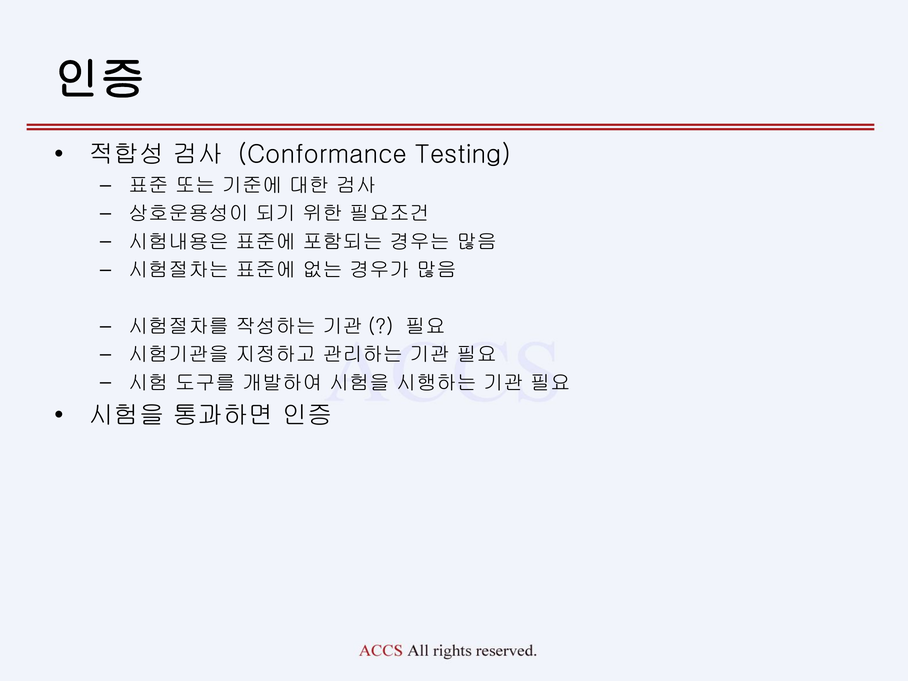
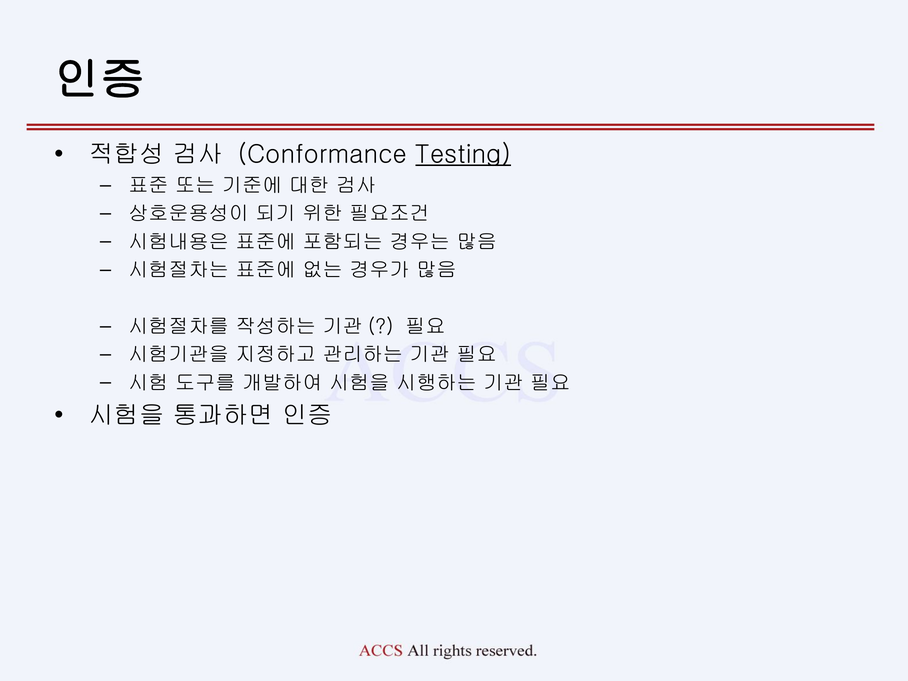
Testing underline: none -> present (463, 155)
